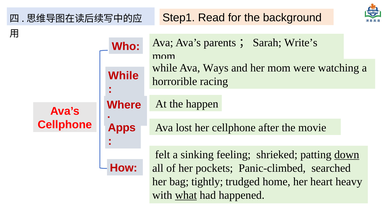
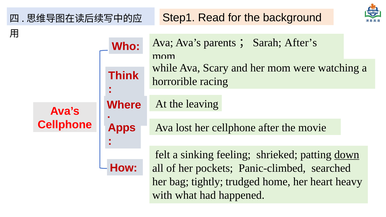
Write’s: Write’s -> After’s (301, 43)
Ways: Ways -> Scary (216, 68)
While: While -> Think (123, 76)
happen: happen -> leaving (202, 104)
what underline: present -> none (186, 195)
